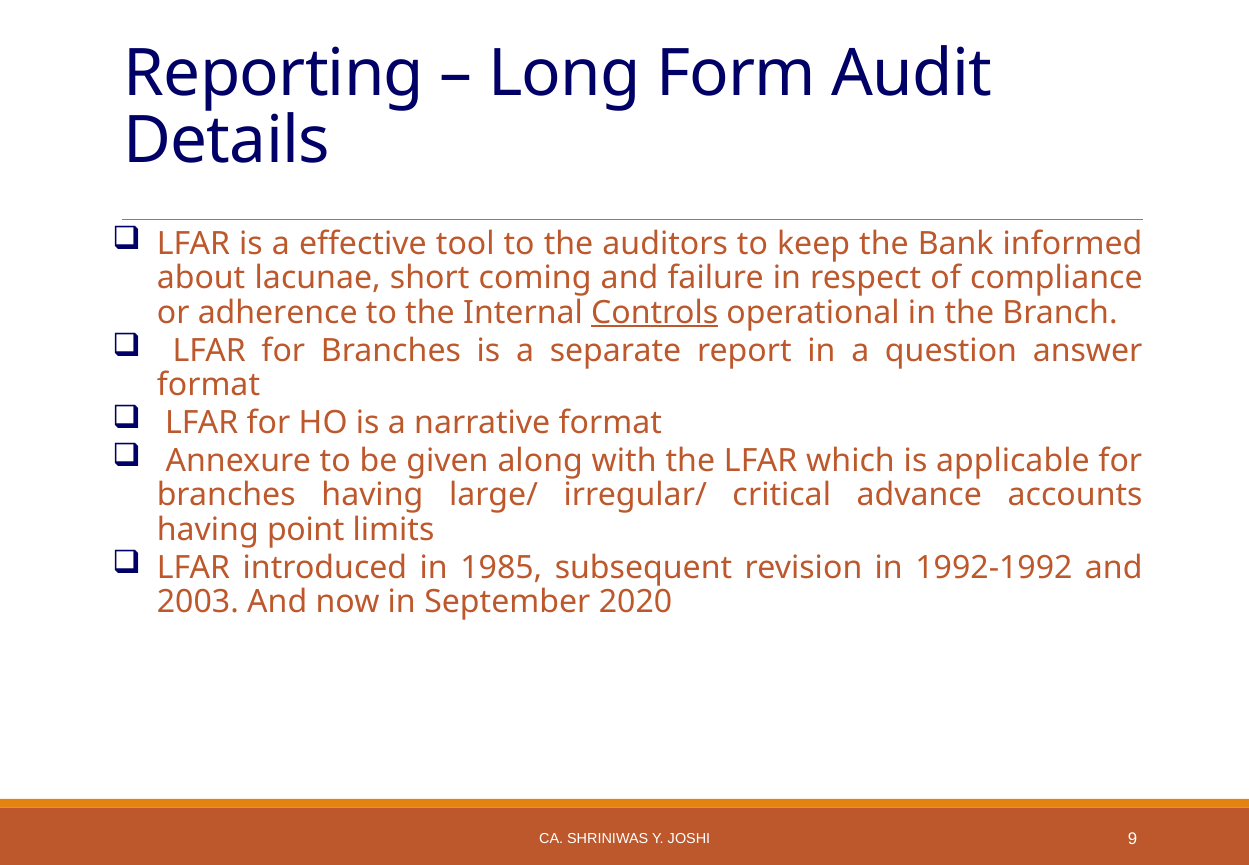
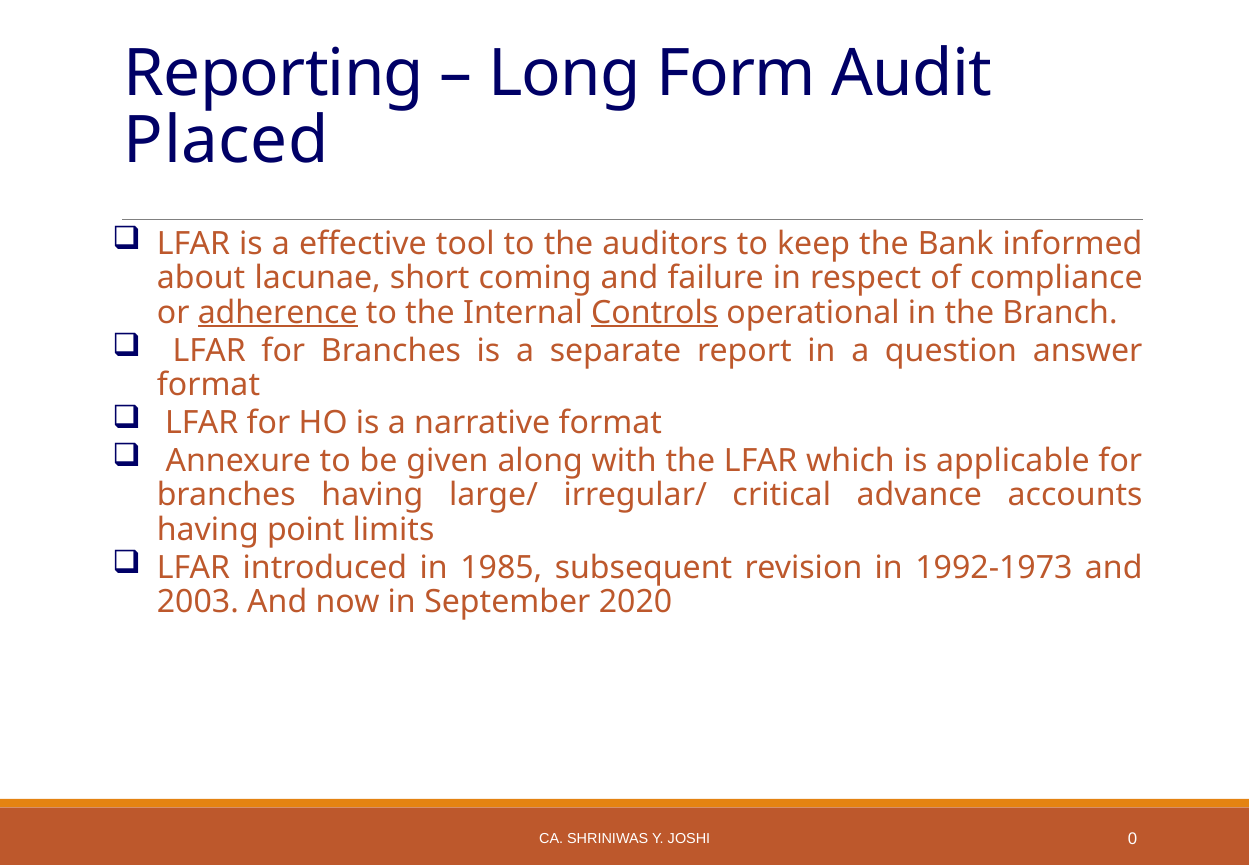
Details: Details -> Placed (226, 141)
adherence underline: none -> present (278, 313)
1992-1992: 1992-1992 -> 1992-1973 (994, 568)
9: 9 -> 0 (1133, 839)
